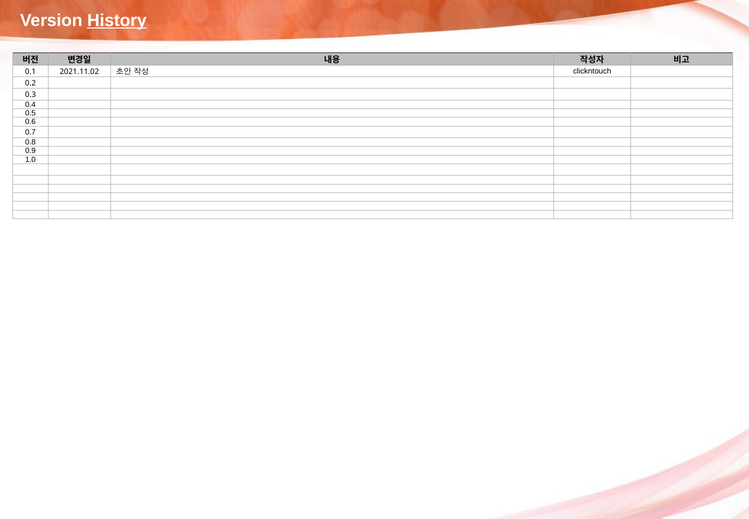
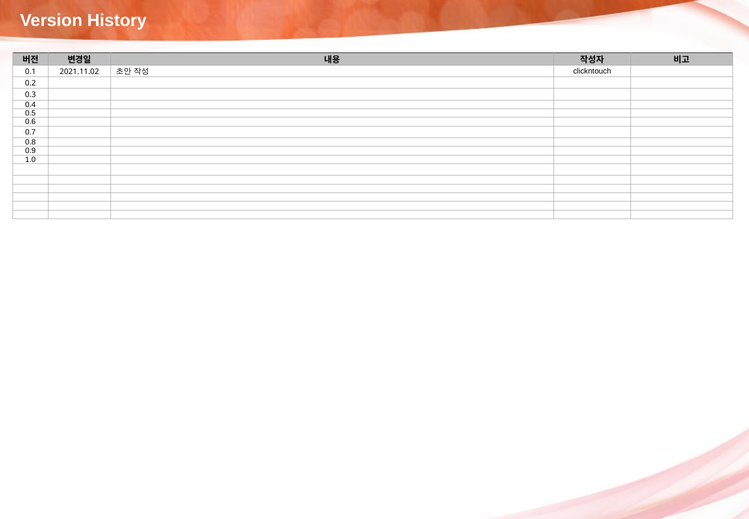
History underline: present -> none (117, 20)
